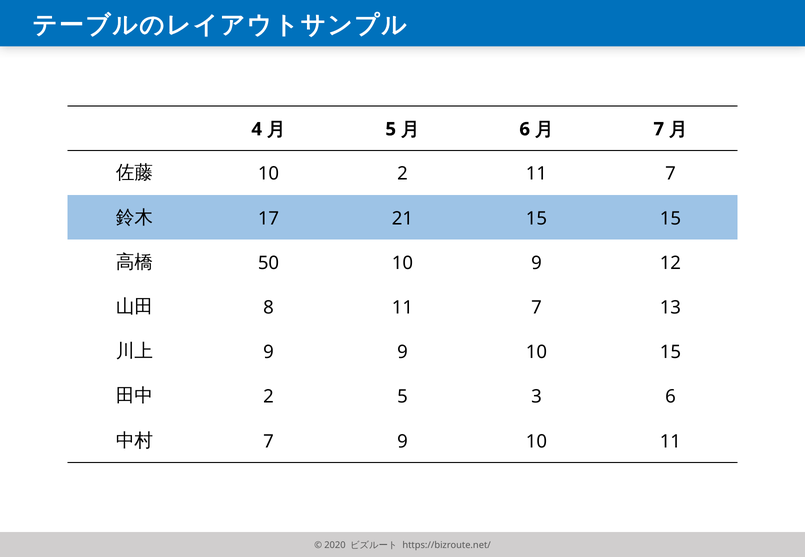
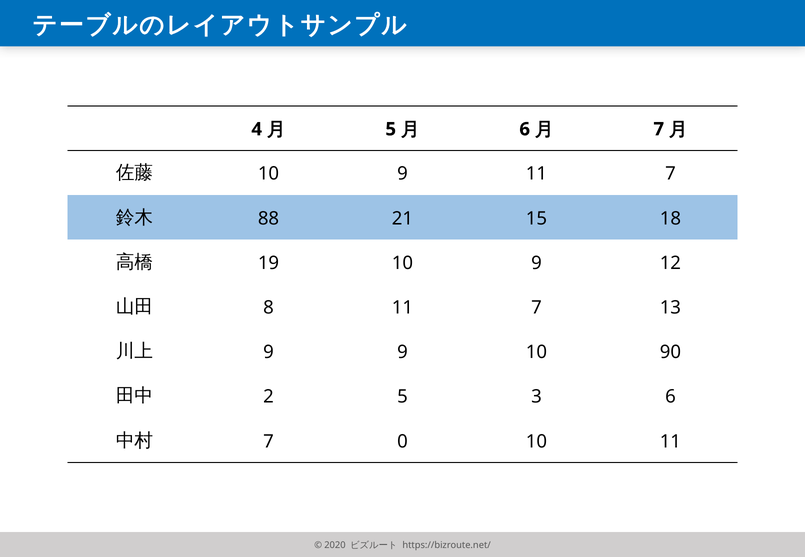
2: 2 -> 9 (403, 174)
17: 17 -> 88 (268, 219)
15 15: 15 -> 18 (670, 219)
50: 50 -> 19 (268, 263)
10 15: 15 -> 90 (670, 352)
7 9: 9 -> 0 (403, 442)
